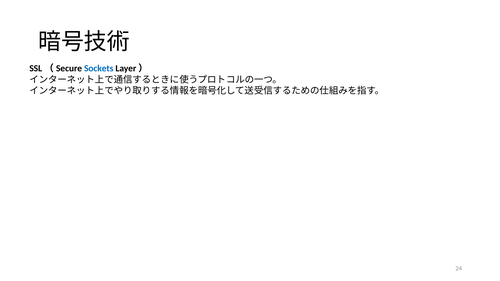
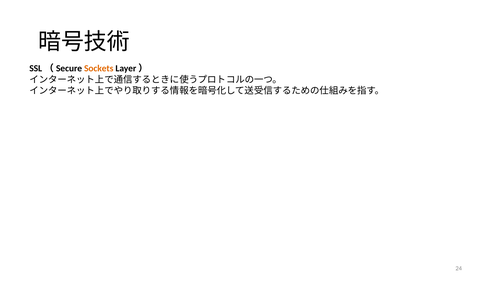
Sockets colour: blue -> orange (99, 68)
